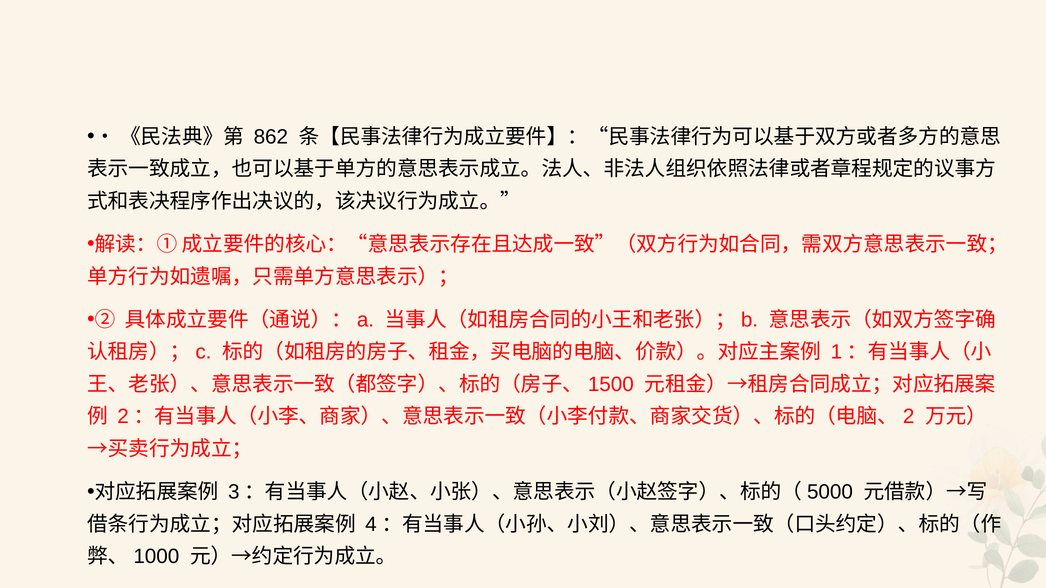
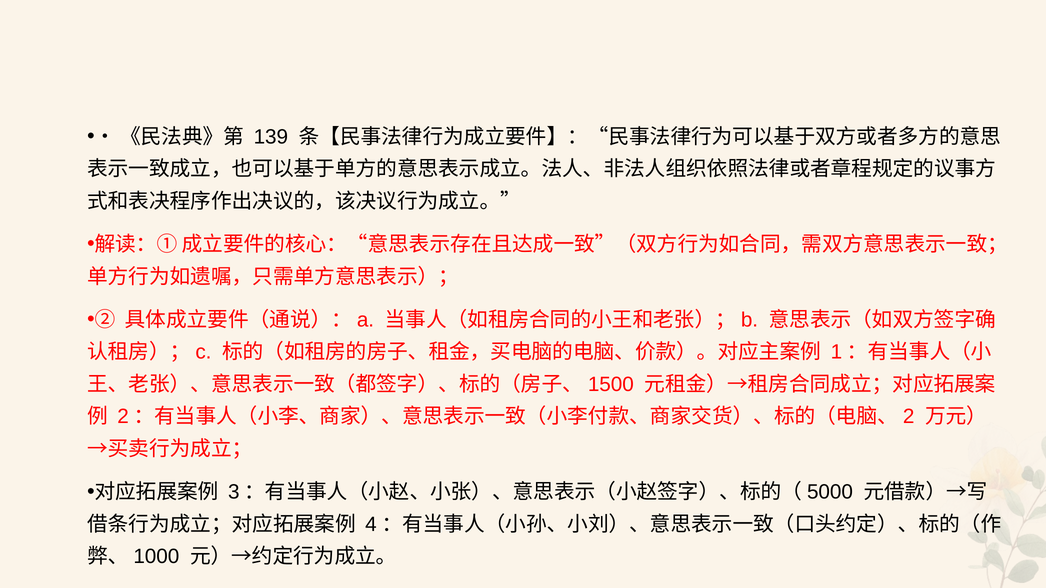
862: 862 -> 139 (271, 137)
